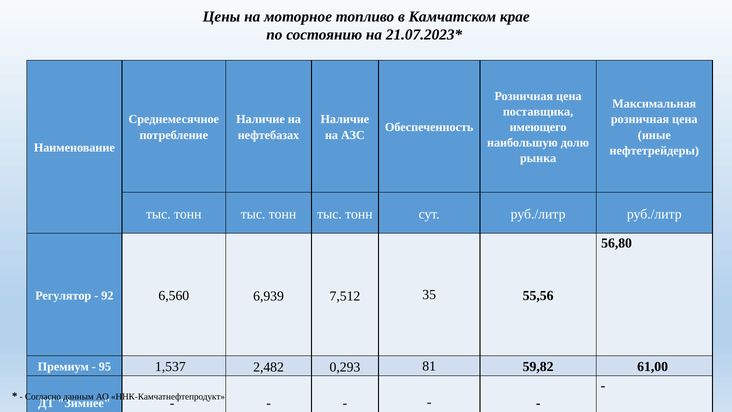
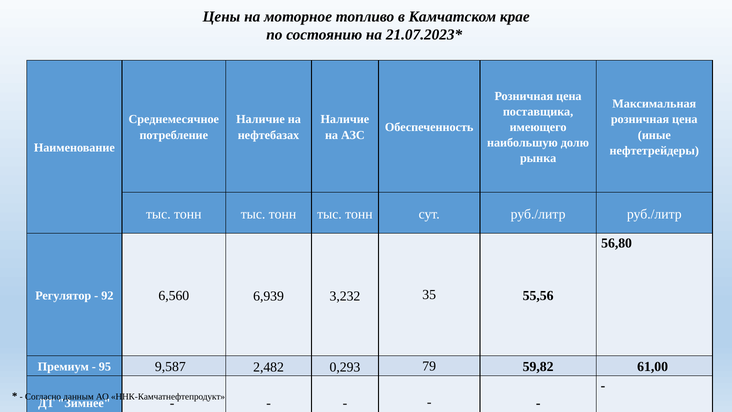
7,512: 7,512 -> 3,232 (345, 296)
1,537: 1,537 -> 9,587 (170, 367)
81: 81 -> 79 (429, 366)
